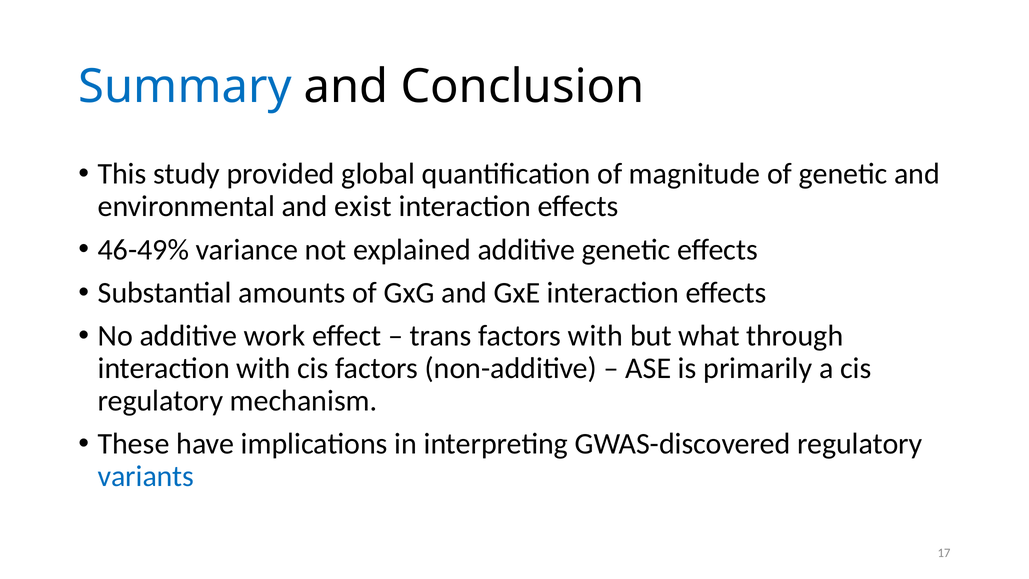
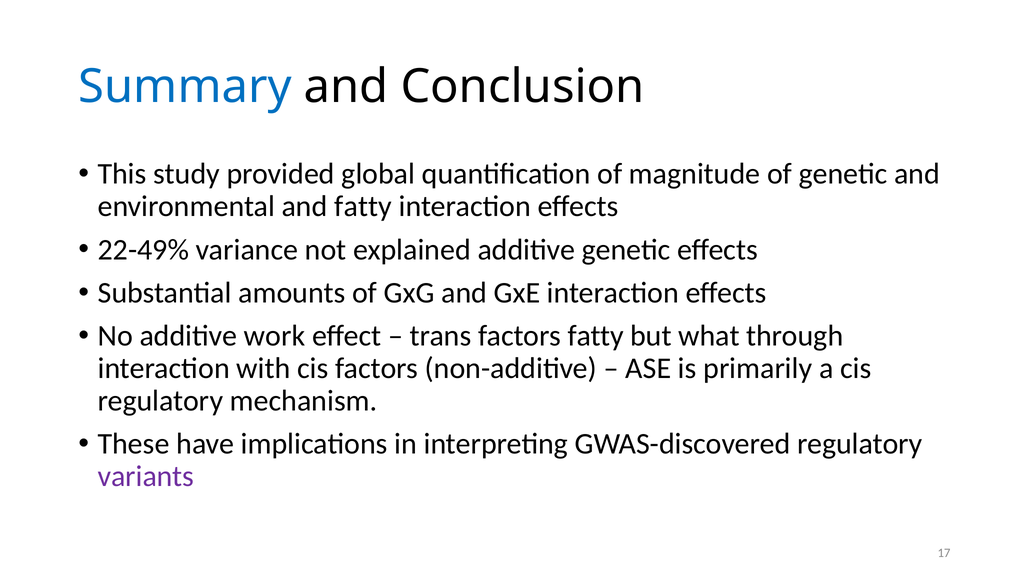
and exist: exist -> fatty (363, 206)
46-49%: 46-49% -> 22-49% (143, 250)
factors with: with -> fatty (596, 336)
variants colour: blue -> purple (146, 476)
